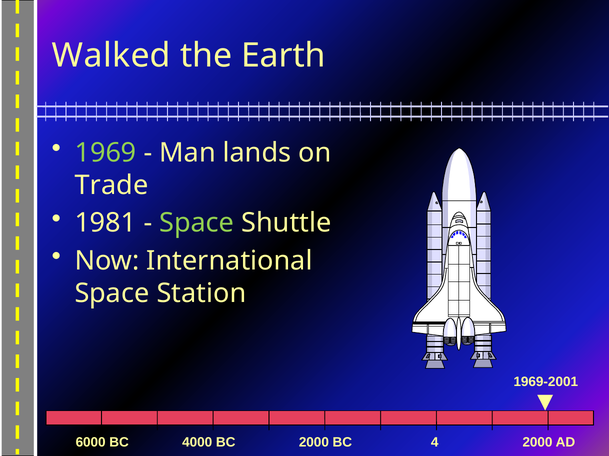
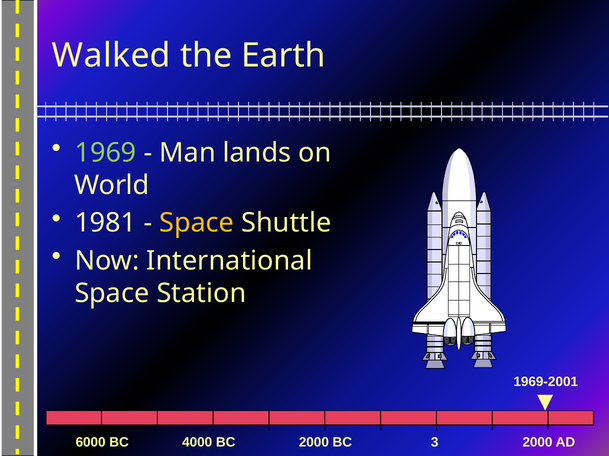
Trade: Trade -> World (112, 186)
Space colour: light green -> yellow (197, 223)
4: 4 -> 3 (435, 443)
